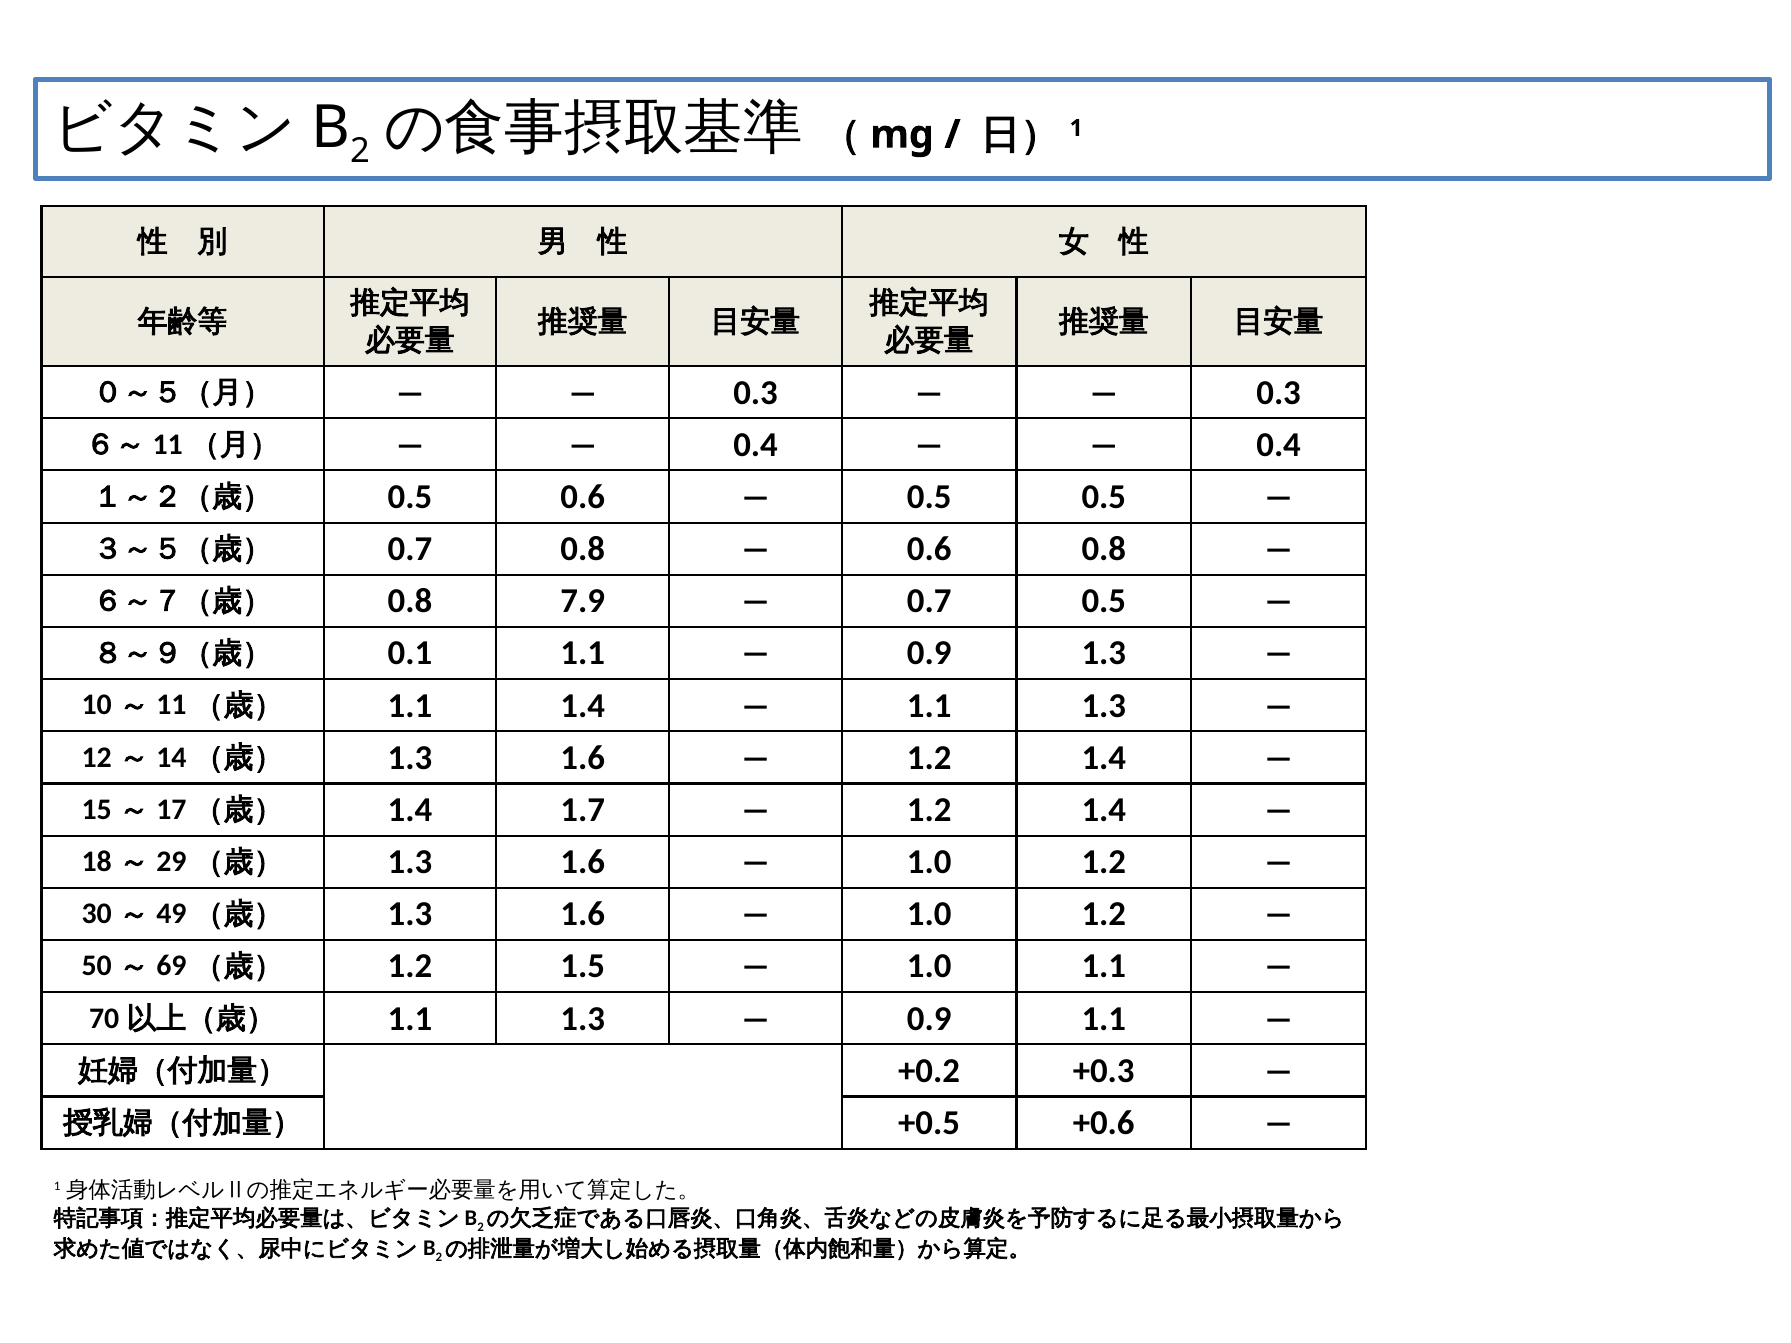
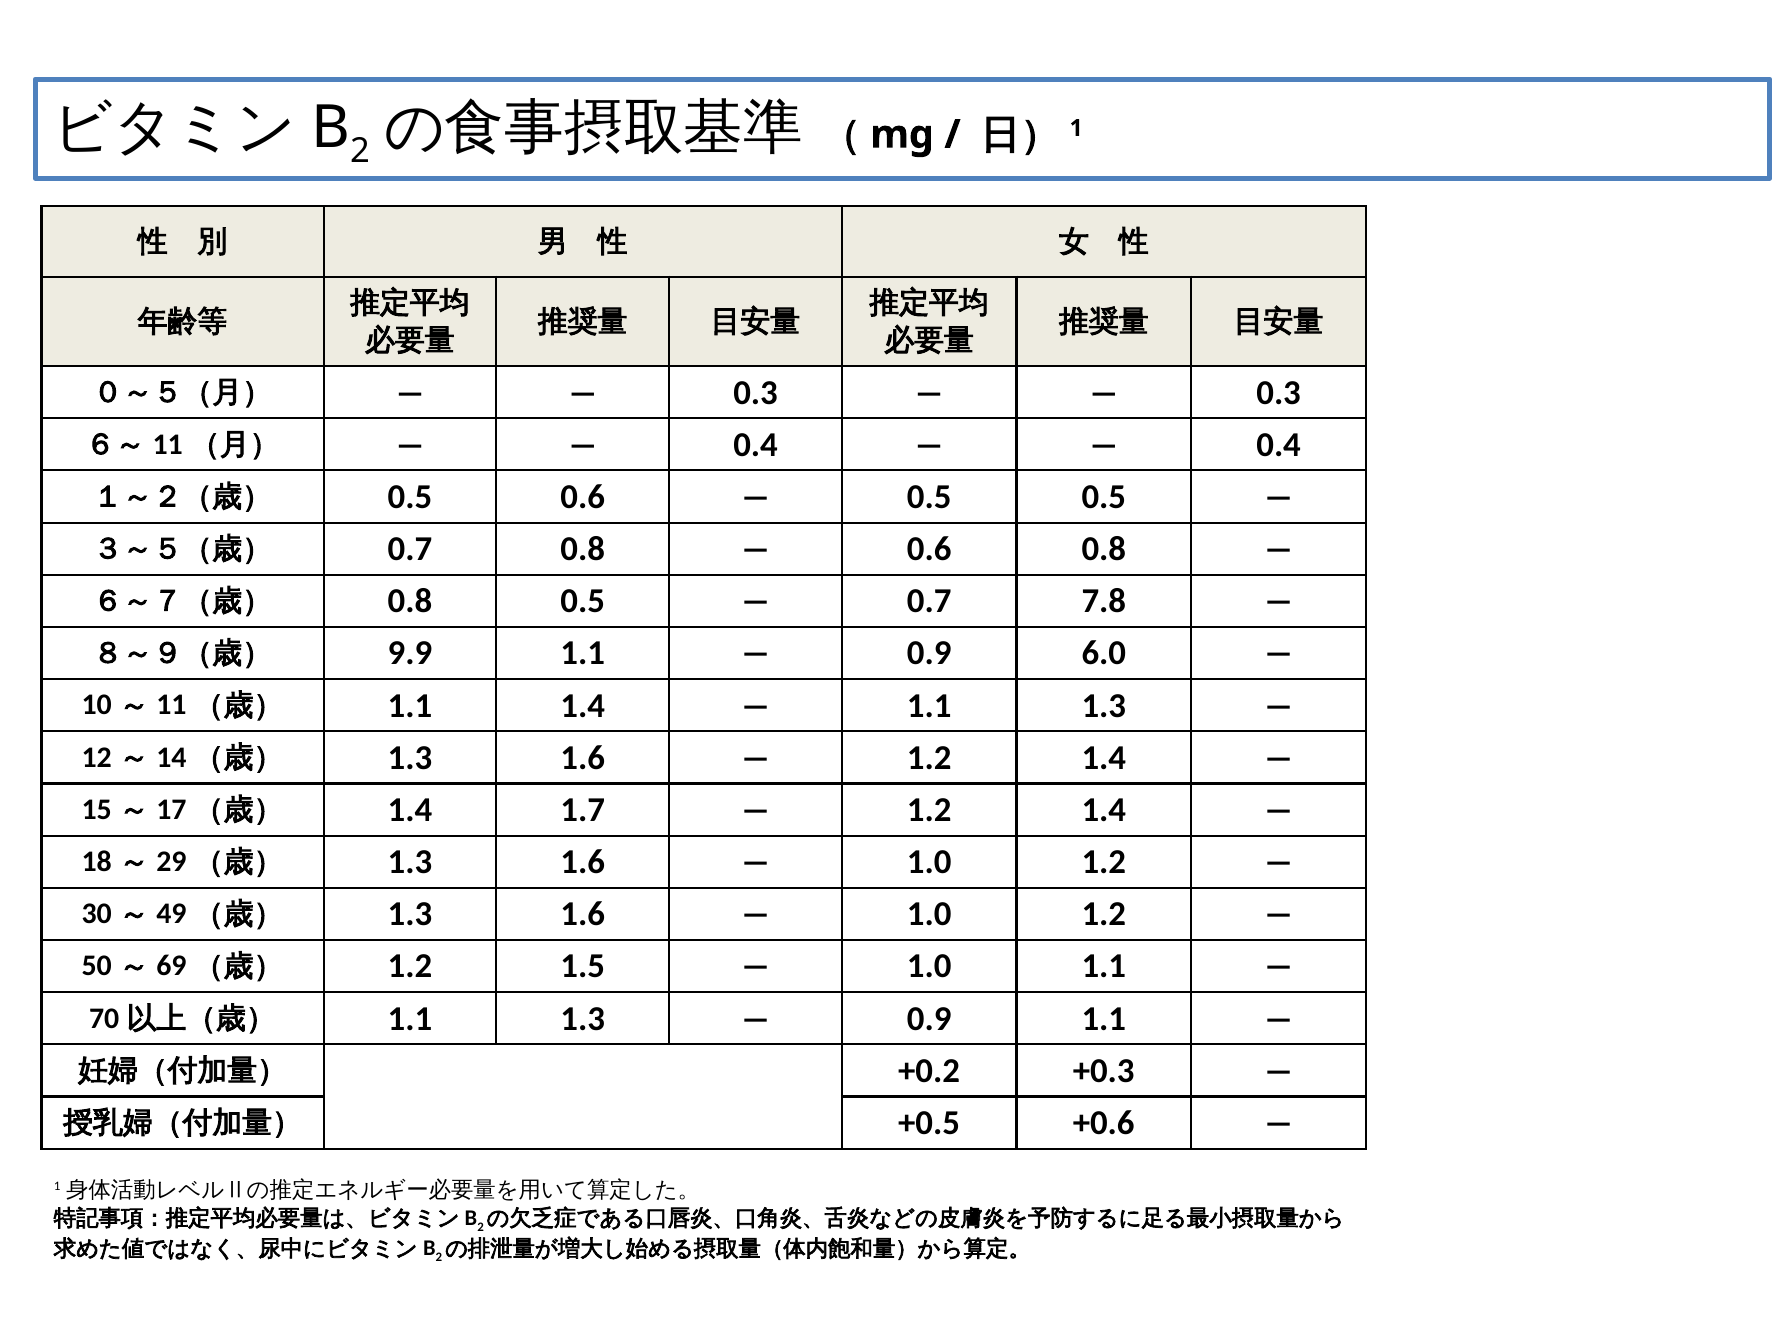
0.8 7.9: 7.9 -> 0.5 (583, 601)
0.7 0.5: 0.5 -> 7.8 (1104, 601)
0.1: 0.1 -> 9.9 (410, 654)
0.9 1.3: 1.3 -> 6.0 (1104, 654)
